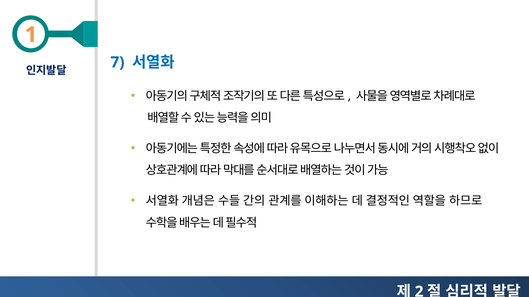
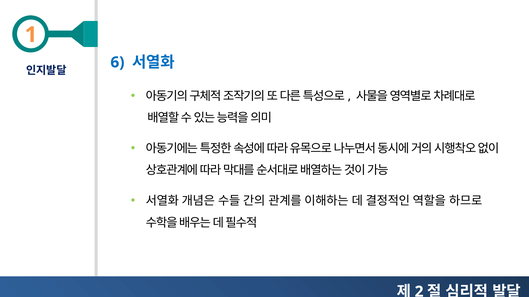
7: 7 -> 6 (117, 62)
